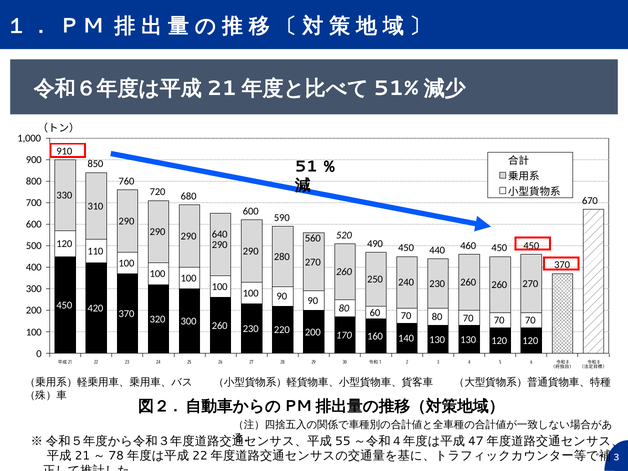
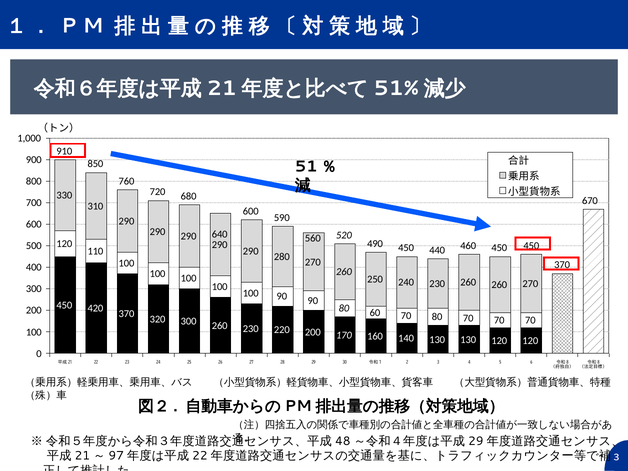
55: 55 -> 48 (343, 441)
47: 47 -> 29 (476, 441)
78: 78 -> 97 (116, 456)
